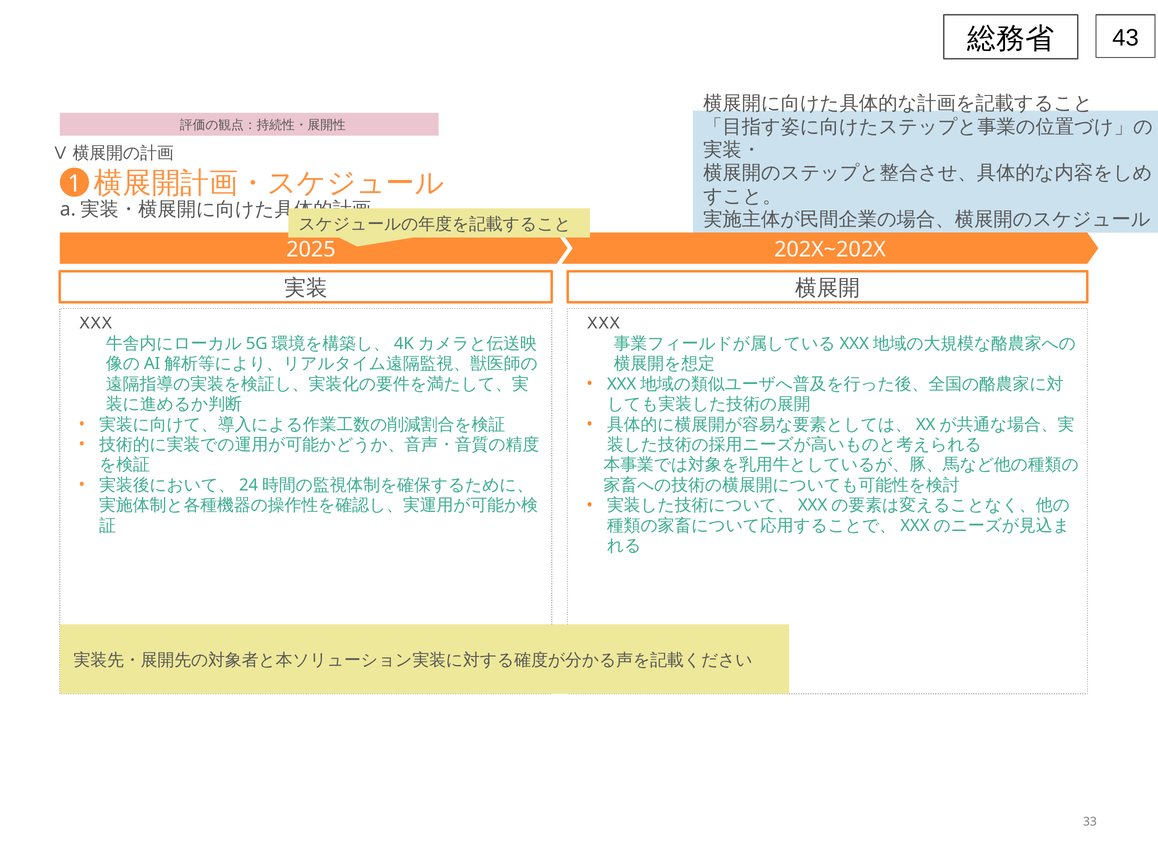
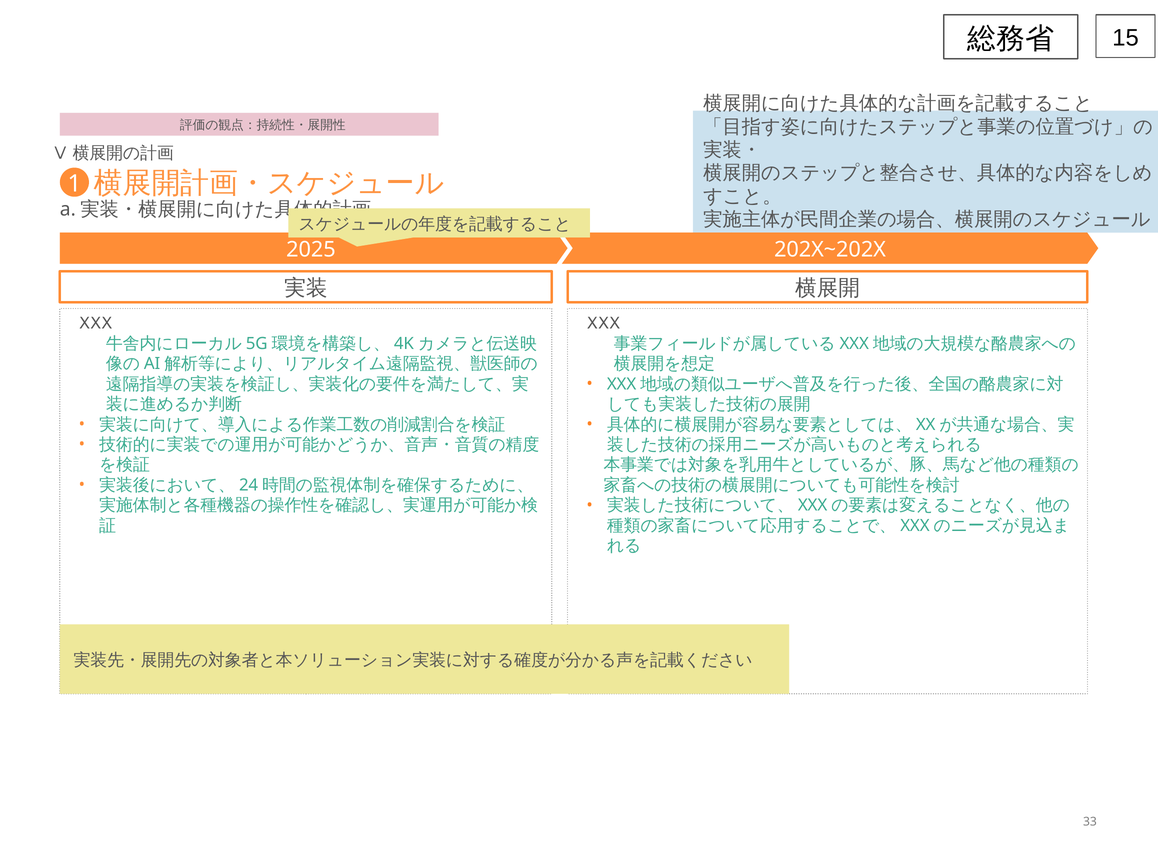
43: 43 -> 15 (1126, 38)
